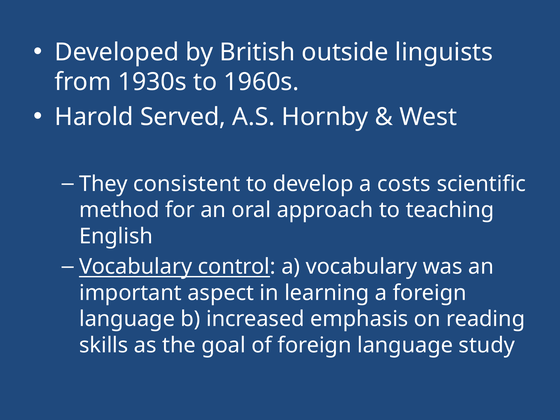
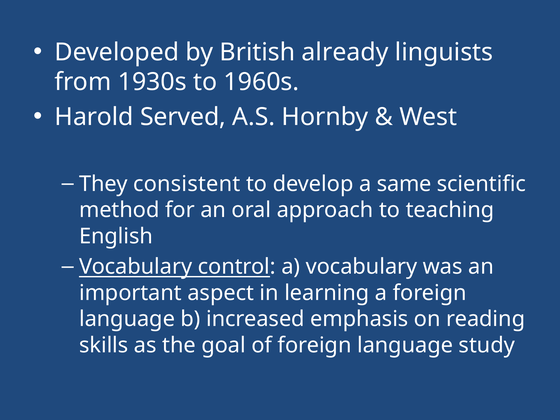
outside: outside -> already (345, 52)
costs: costs -> same (404, 184)
